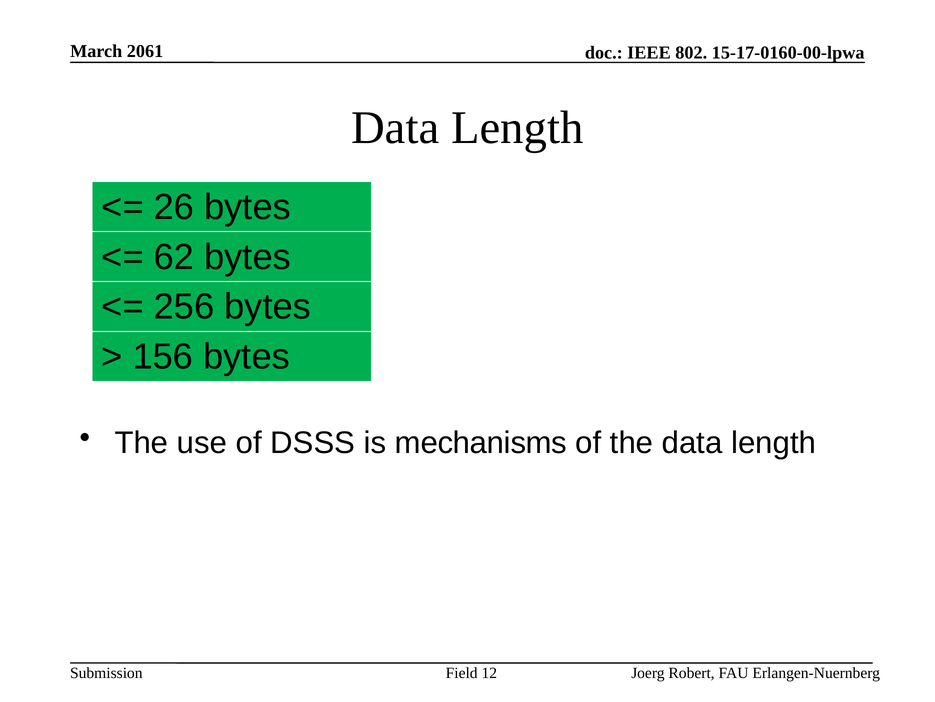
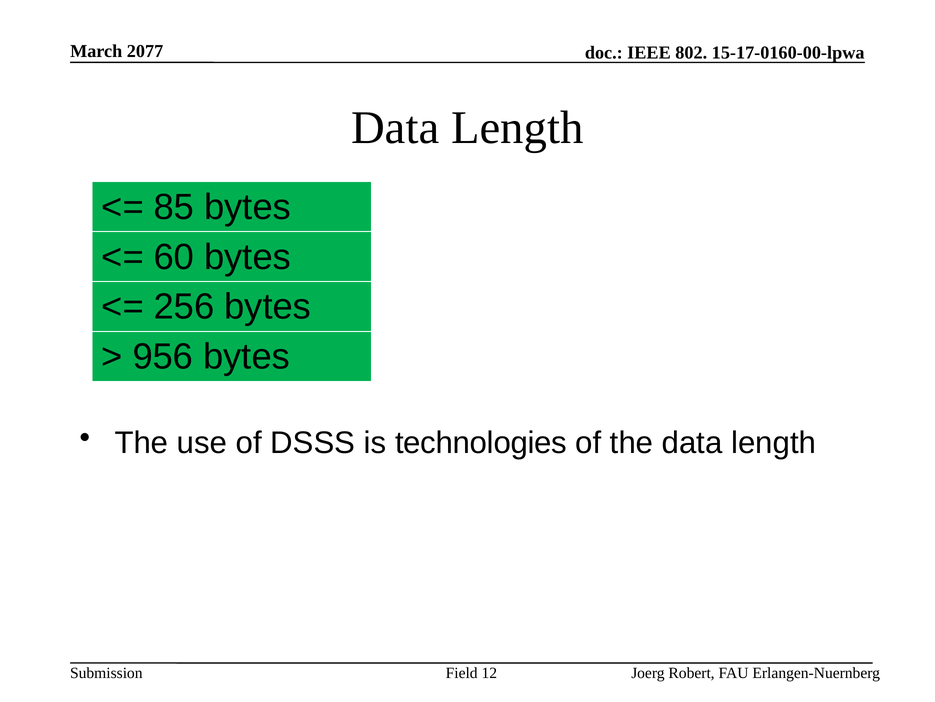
2061: 2061 -> 2077 (145, 51)
26: 26 -> 85 (174, 207)
62: 62 -> 60 (174, 257)
156: 156 -> 956 (163, 357)
mechanisms: mechanisms -> technologies (481, 442)
